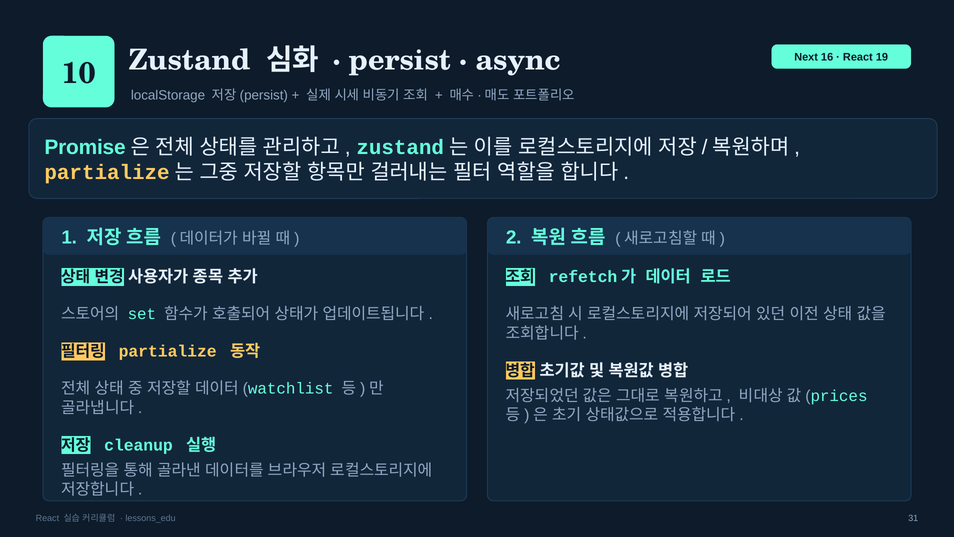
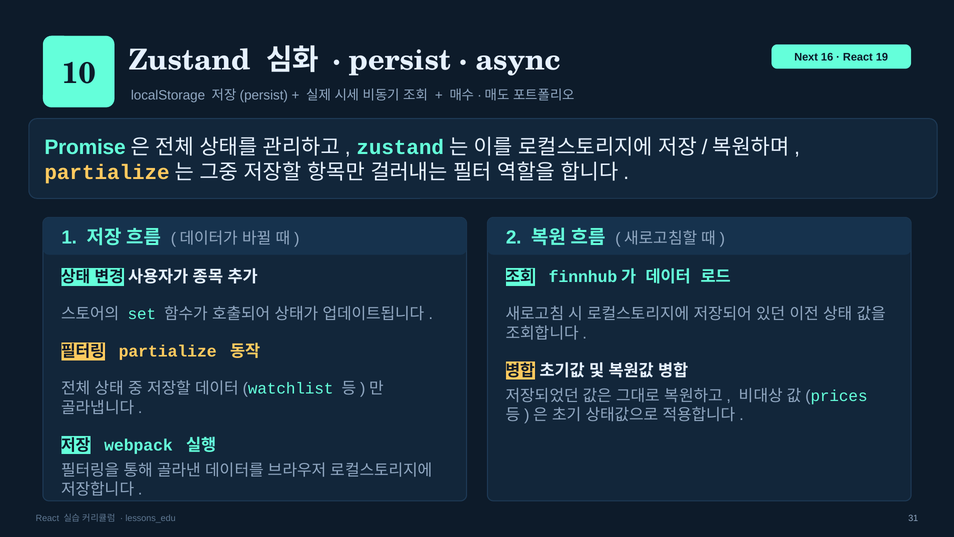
refetch: refetch -> finnhub (583, 277)
cleanup: cleanup -> webpack (138, 445)
